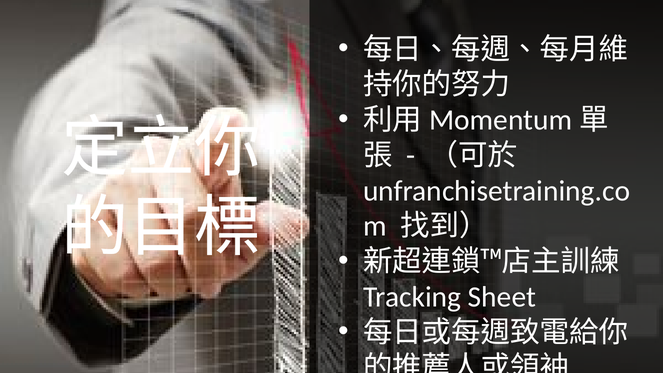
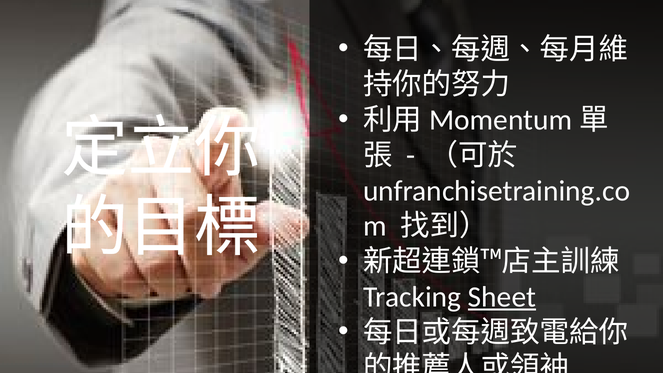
Sheet underline: none -> present (502, 297)
